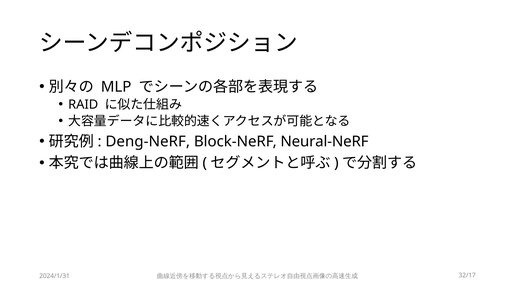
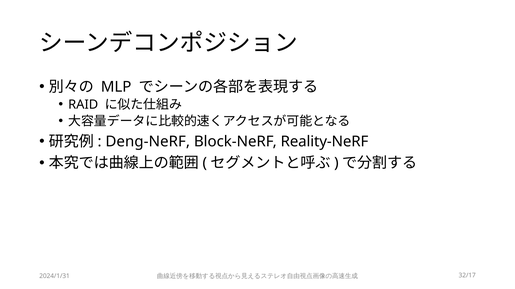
Neural-NeRF: Neural-NeRF -> Reality-NeRF (324, 142)
